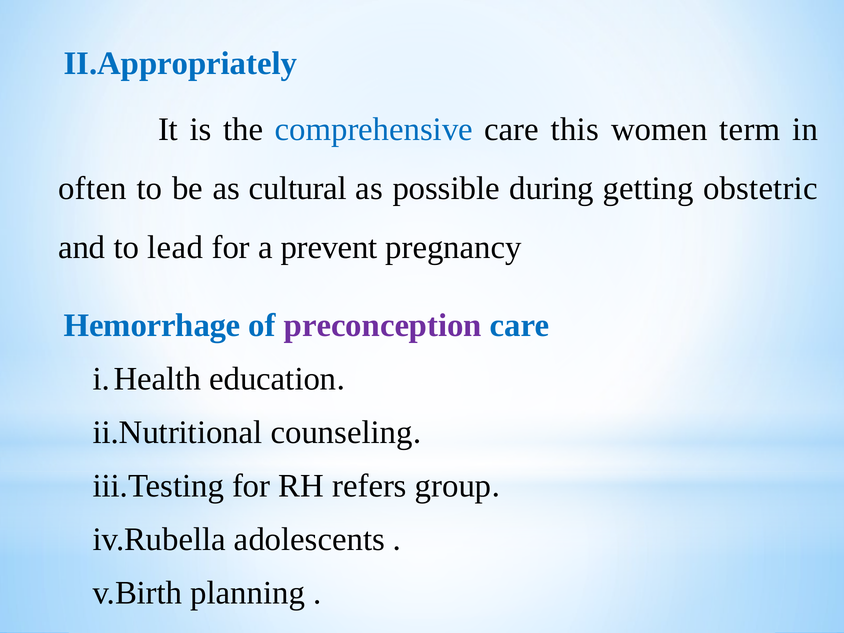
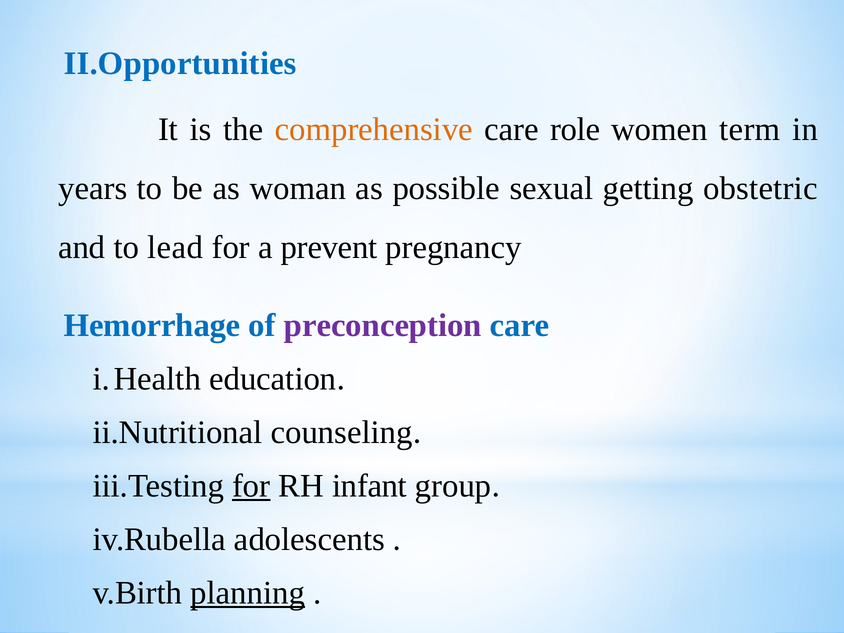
II.Appropriately: II.Appropriately -> II.Opportunities (180, 63)
comprehensive colour: blue -> orange (374, 129)
this: this -> role (575, 129)
often: often -> years (93, 189)
cultural: cultural -> woman (298, 189)
during: during -> sexual (551, 189)
for underline: none -> present (251, 486)
refers: refers -> infant (370, 486)
planning underline: none -> present (248, 593)
